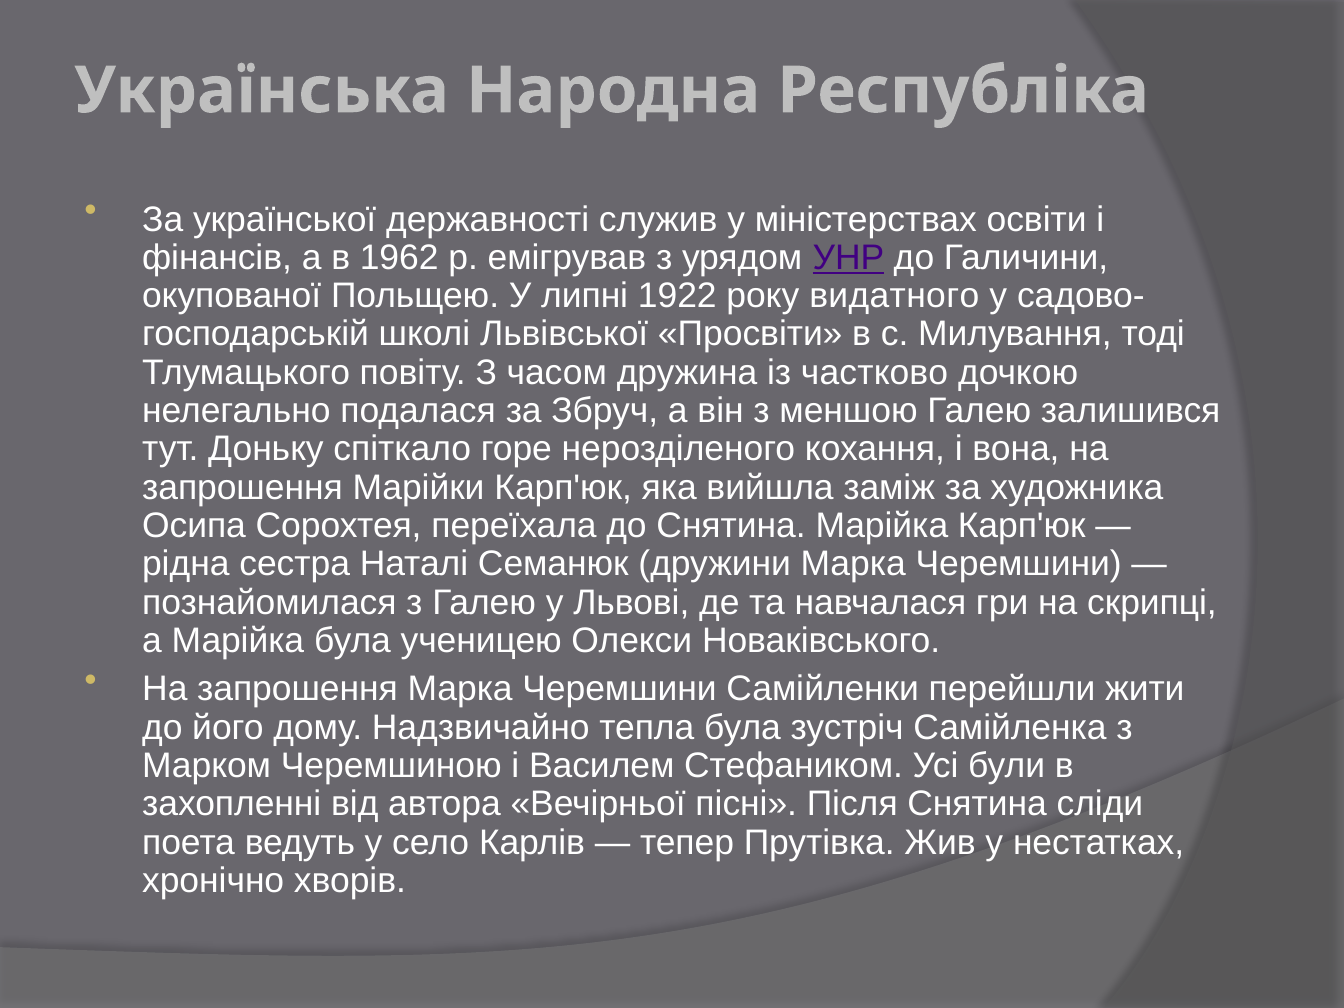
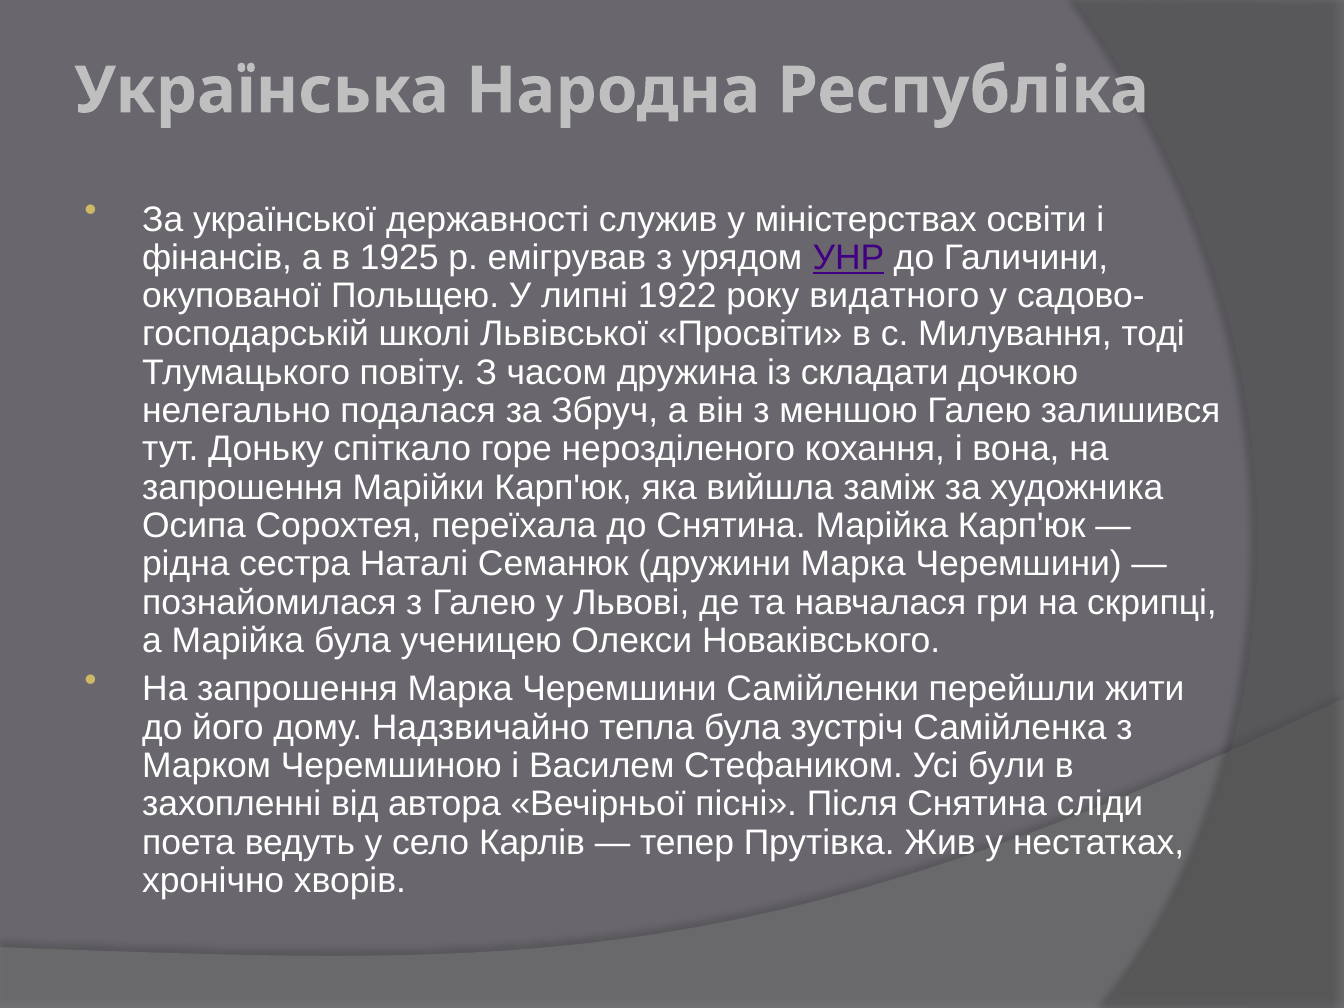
1962: 1962 -> 1925 (399, 258)
частково: частково -> складати (875, 373)
